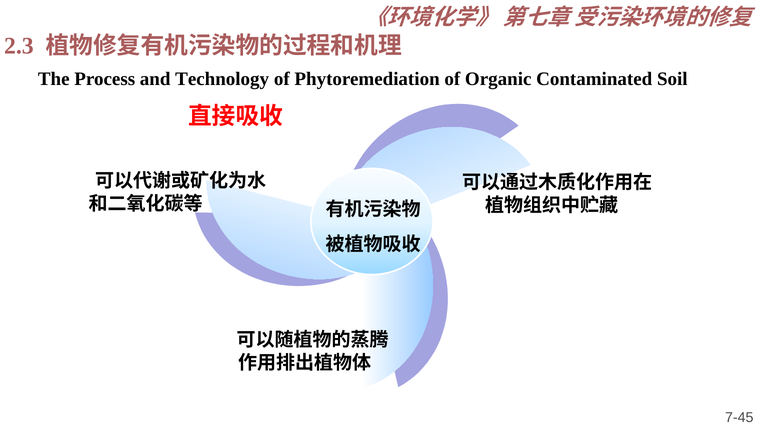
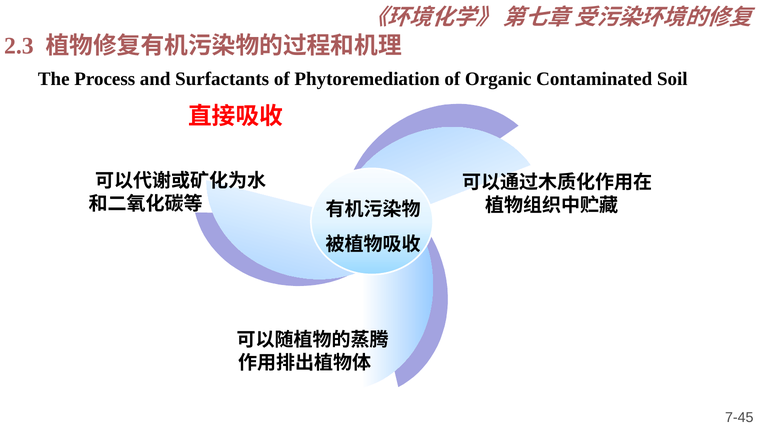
Technology: Technology -> Surfactants (222, 79)
